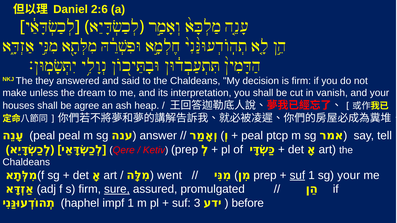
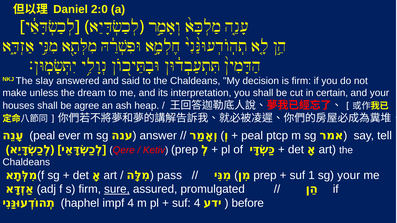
2:6: 2:6 -> 2:0 (99, 9)
they: they -> slay (45, 81)
vanish: vanish -> certain (332, 93)
peal peal: peal -> ever (69, 136)
went: went -> pass (170, 176)
suf underline: present -> none (297, 176)
impf 1: 1 -> 4 (131, 203)
suf 3: 3 -> 4 (197, 203)
